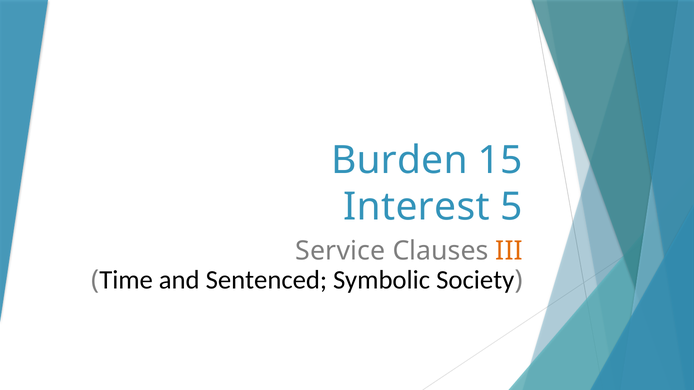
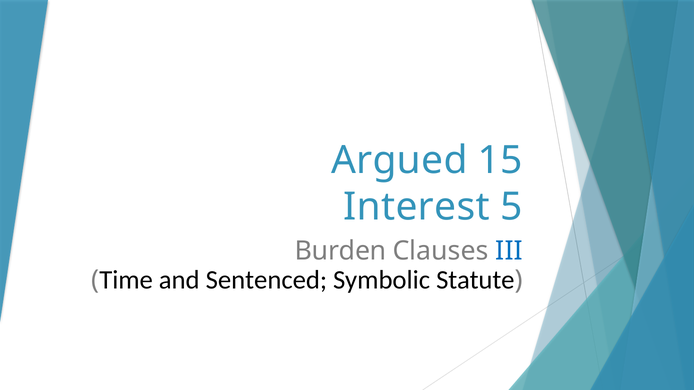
Burden: Burden -> Argued (399, 160)
Service: Service -> Burden (341, 251)
III colour: orange -> blue (509, 251)
Society: Society -> Statute (475, 280)
